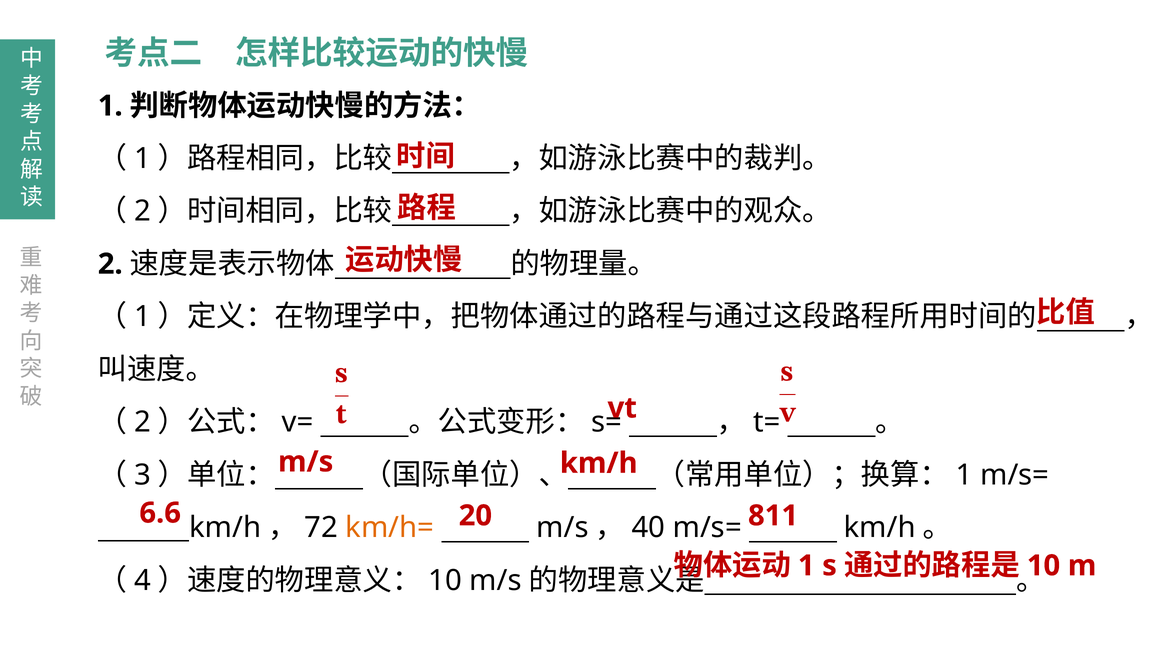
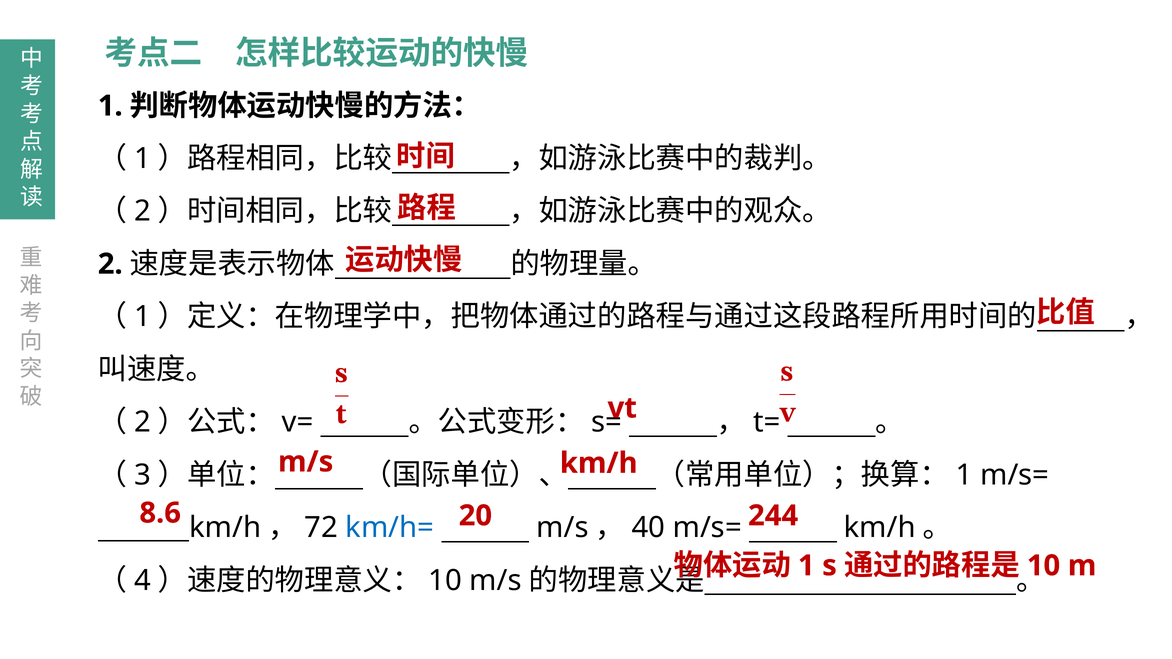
6.6: 6.6 -> 8.6 (160, 513)
811: 811 -> 244 (773, 516)
km/h= colour: orange -> blue (390, 528)
